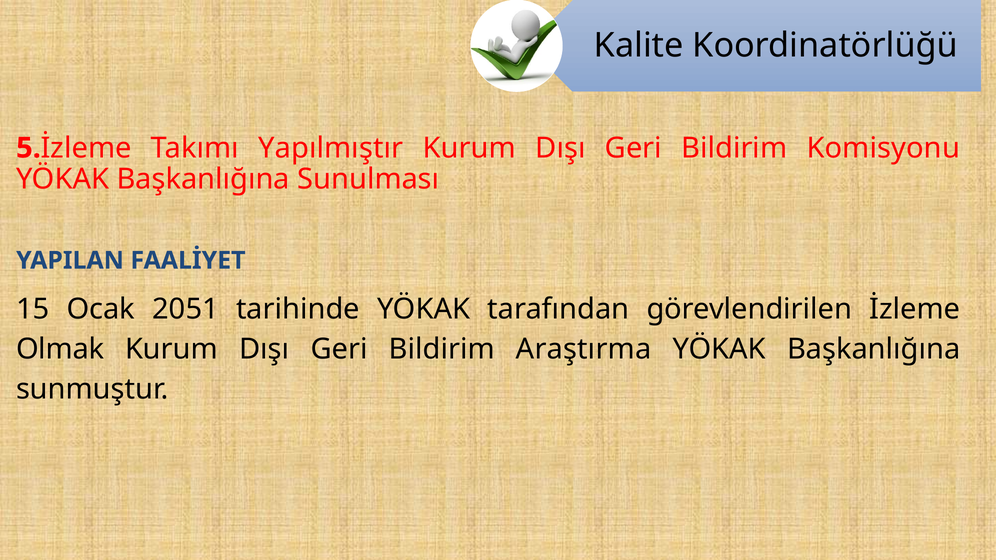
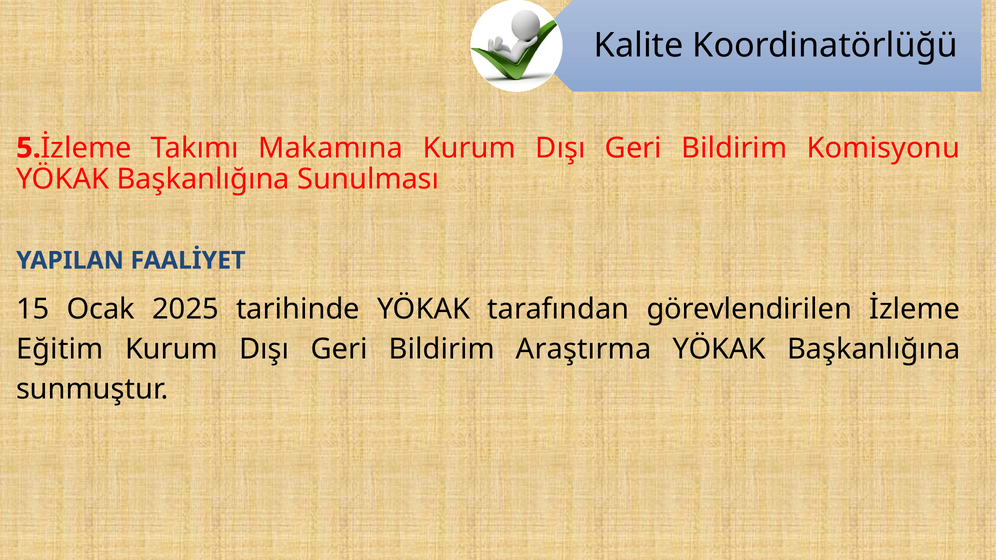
Yapılmıştır: Yapılmıştır -> Makamına (331, 148)
2051: 2051 -> 2025 (186, 309)
Olmak: Olmak -> Eğitim (60, 349)
